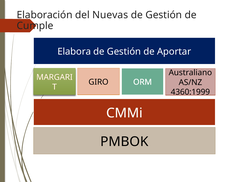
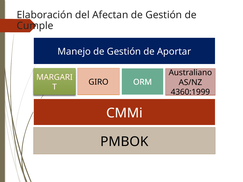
Nuevas: Nuevas -> Afectan (110, 15)
Elabora: Elabora -> Manejo (74, 52)
